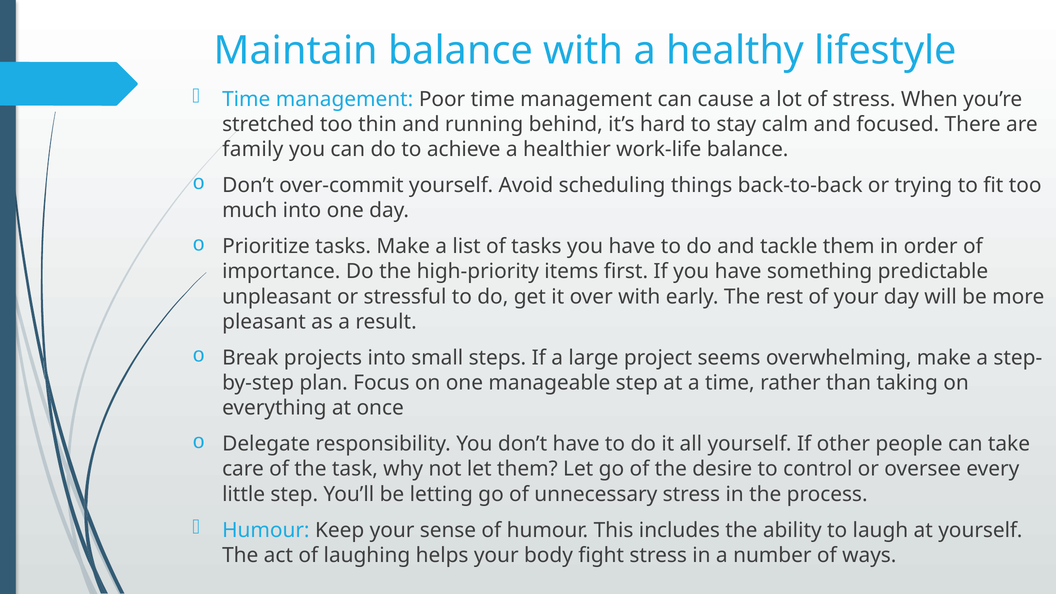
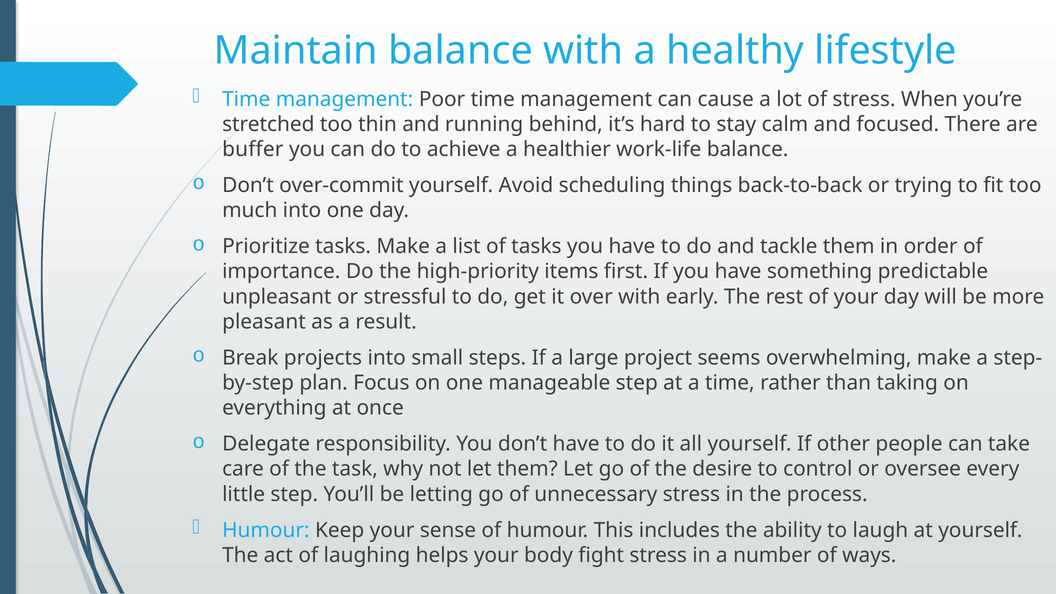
family: family -> buffer (253, 149)
